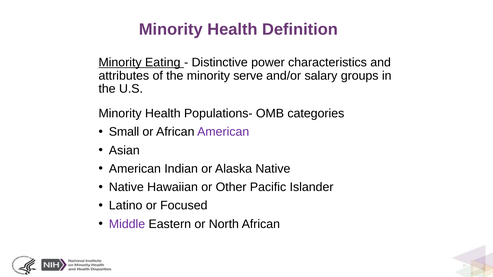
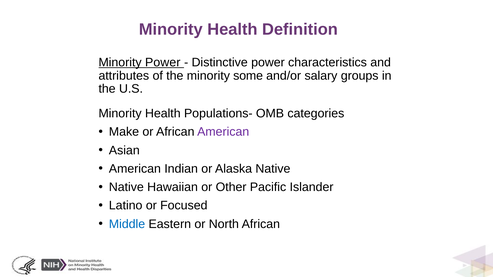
Minority Eating: Eating -> Power (163, 62)
serve: serve -> some (248, 76)
Small: Small -> Make (124, 132)
Middle colour: purple -> blue (127, 224)
